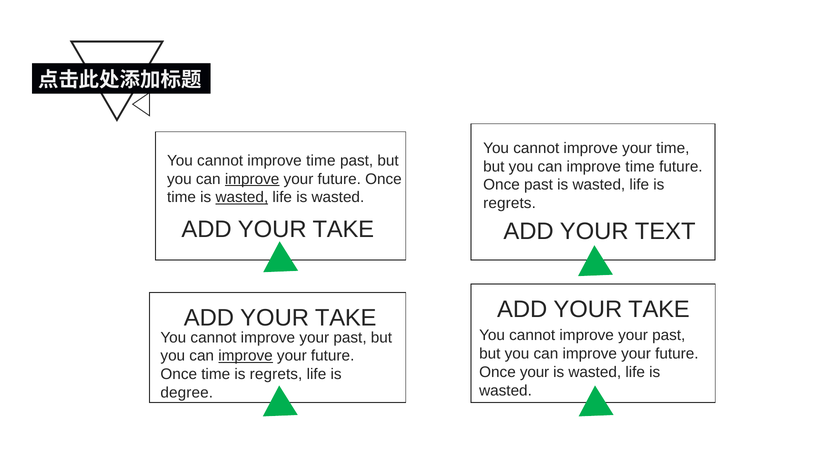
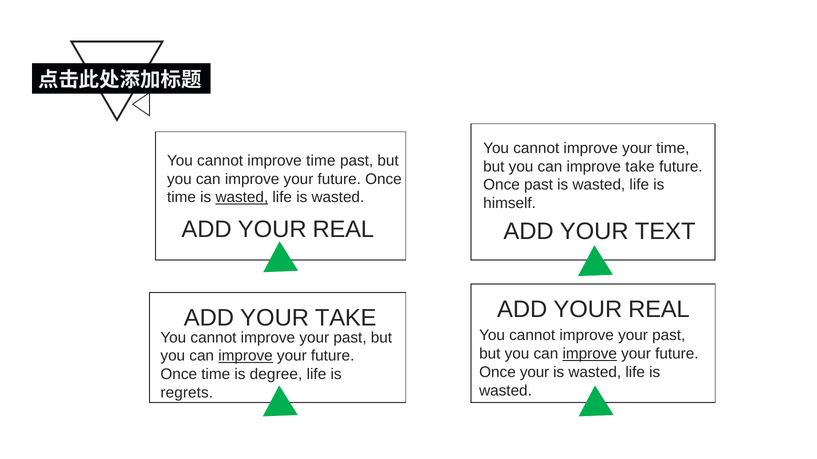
can improve time: time -> take (640, 167)
improve underline: present -> none (252, 179)
regrets: regrets -> himself (510, 203)
TAKE: TAKE -> REAL (343, 229)
TAKE: TAKE -> REAL (659, 310)
improve underline: none -> present (590, 354)
time is regrets: regrets -> degree (276, 375)
degree: degree -> regrets (187, 393)
